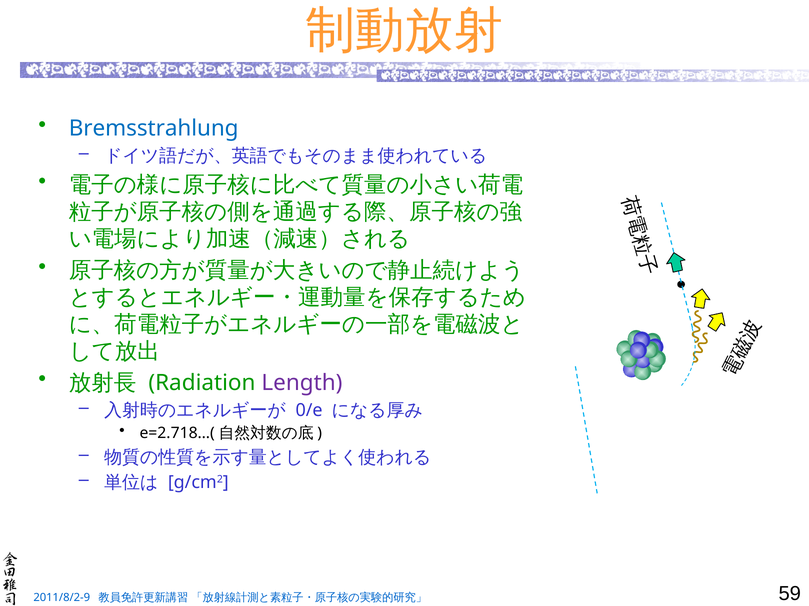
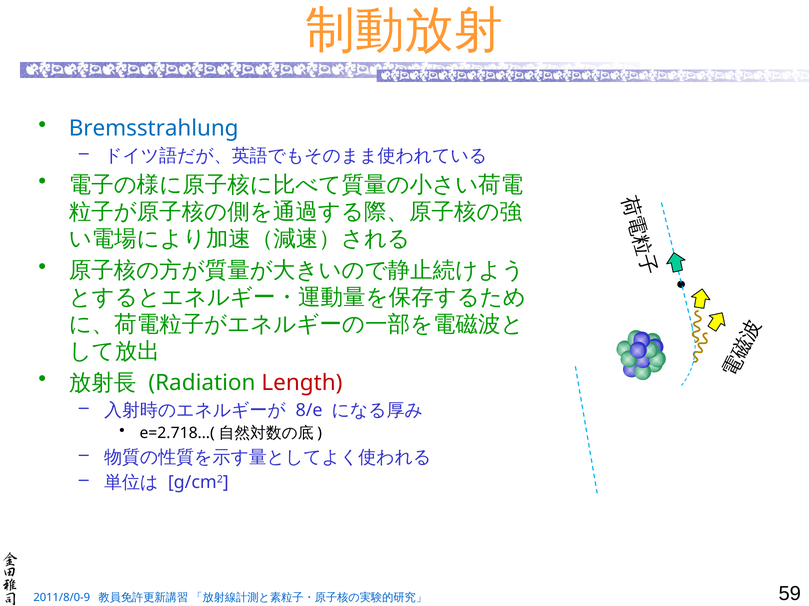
Length colour: purple -> red (302, 383)
0/e: 0/e -> 8/e (309, 411)
2011/8/2-9: 2011/8/2-9 -> 2011/8/0-9 (62, 598)
